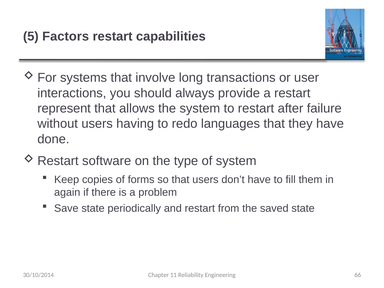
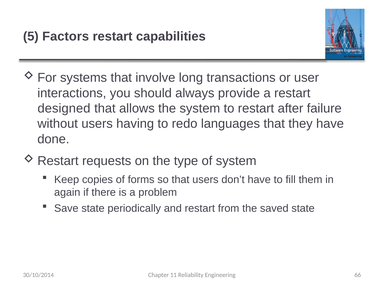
represent: represent -> designed (64, 108)
software: software -> requests (107, 161)
